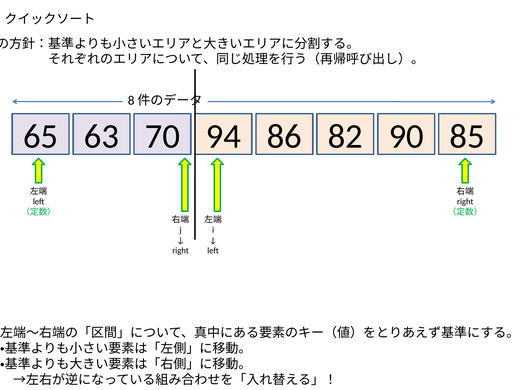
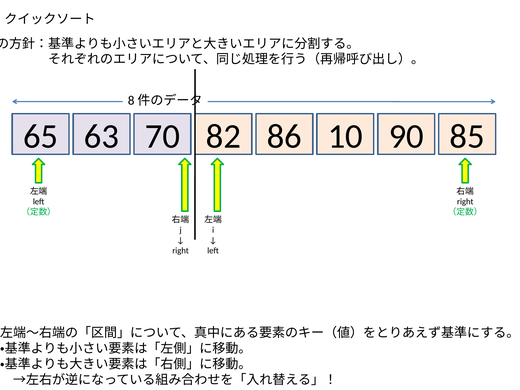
94: 94 -> 82 (223, 136)
82: 82 -> 10 (345, 136)
